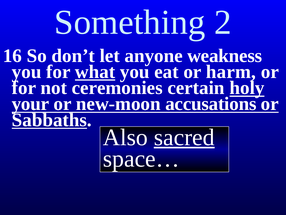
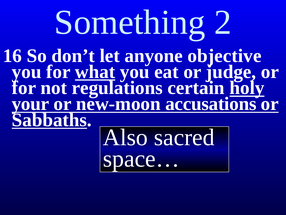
weakness: weakness -> objective (224, 56)
harm: harm -> judge (231, 72)
ceremonies: ceremonies -> regulations (117, 88)
sacred underline: present -> none (184, 137)
